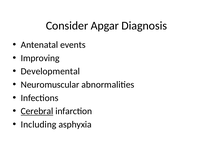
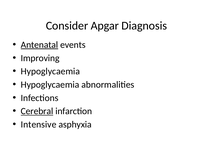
Antenatal underline: none -> present (39, 45)
Developmental: Developmental -> Hypoglycaemia (50, 71)
Neuromuscular: Neuromuscular -> Hypoglycaemia (50, 84)
Including: Including -> Intensive (39, 124)
